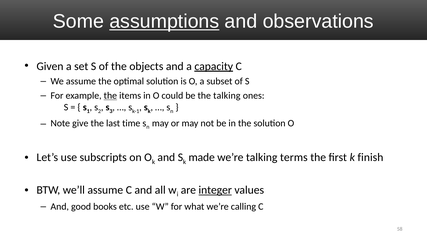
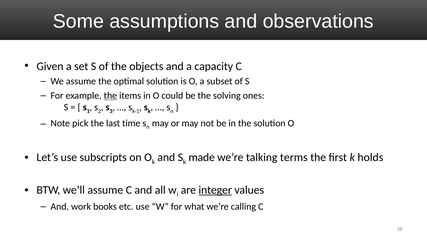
assumptions underline: present -> none (164, 21)
capacity underline: present -> none (214, 66)
the talking: talking -> solving (227, 96)
give: give -> pick (80, 123)
finish: finish -> holds (370, 158)
good: good -> work (81, 207)
